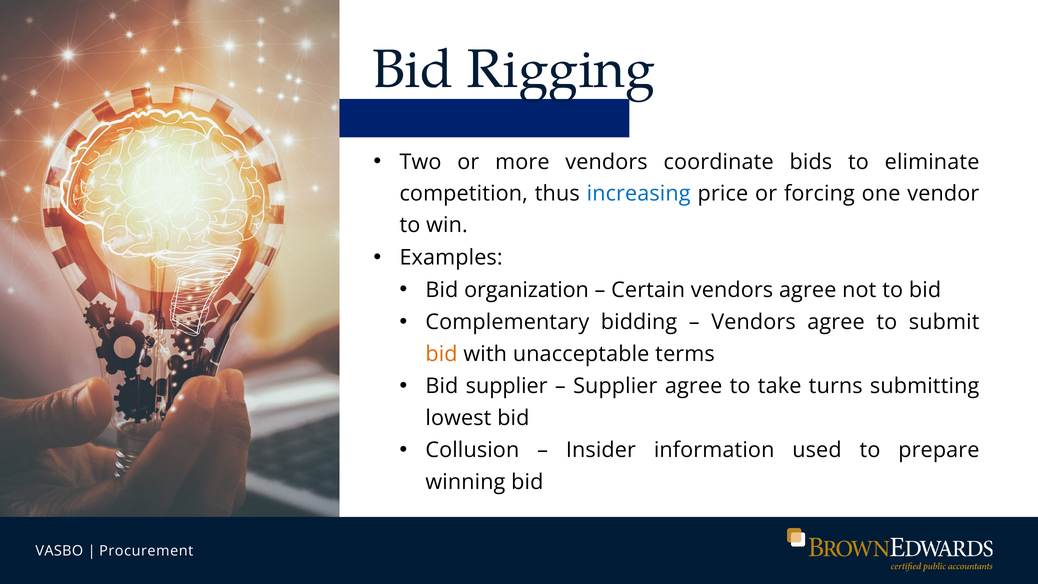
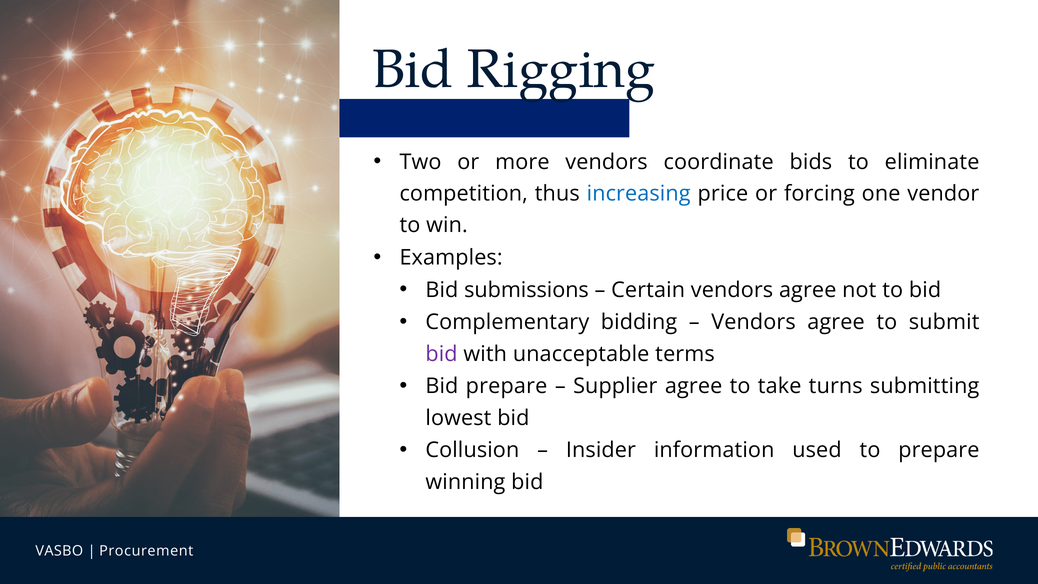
organization: organization -> submissions (526, 290)
bid colour: orange -> purple (442, 354)
Bid supplier: supplier -> prepare (507, 386)
